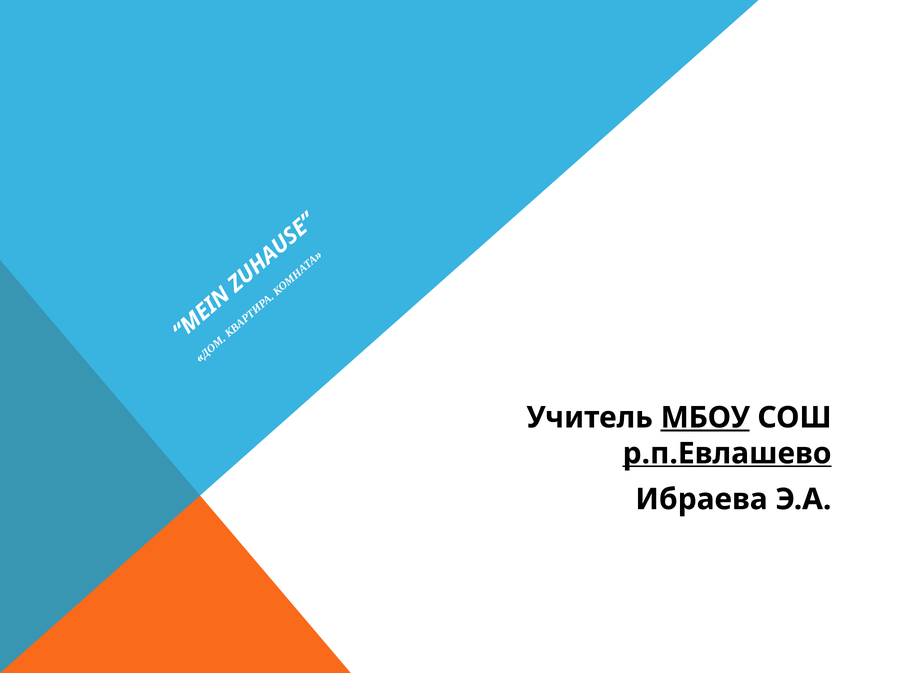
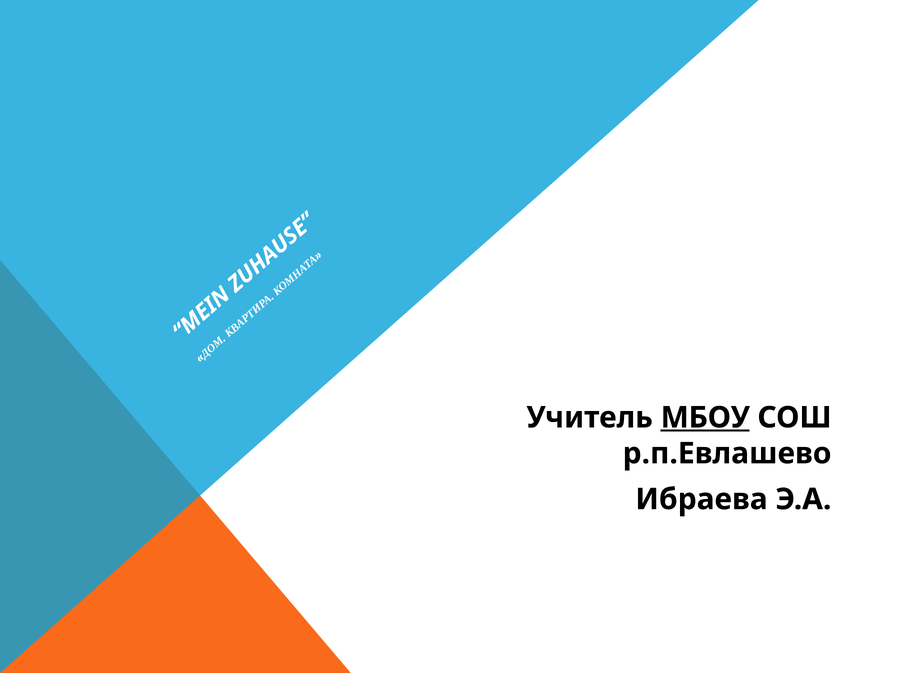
р.п.Евлашево underline: present -> none (727, 454)
